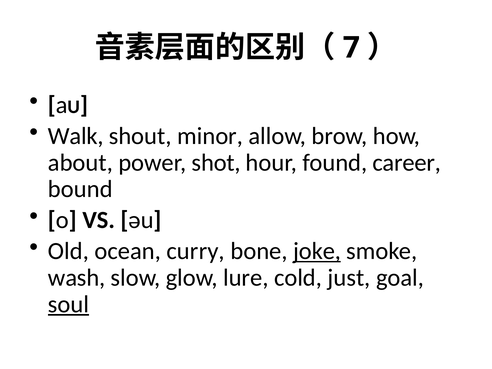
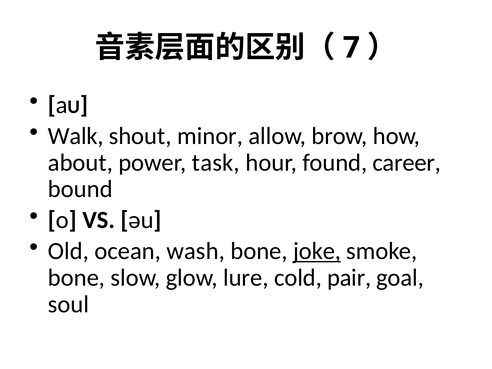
shot: shot -> task (216, 163)
curry: curry -> wash (196, 251)
wash: wash -> bone (77, 278)
just: just -> pair (349, 278)
soul underline: present -> none (69, 304)
